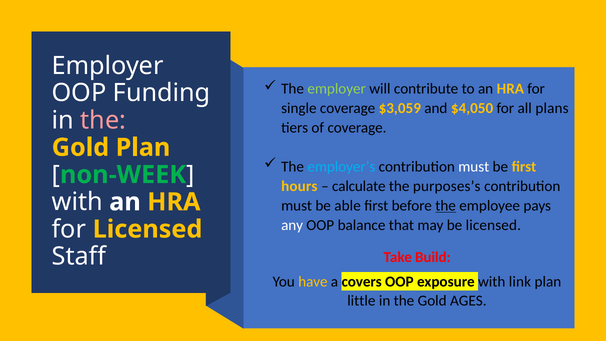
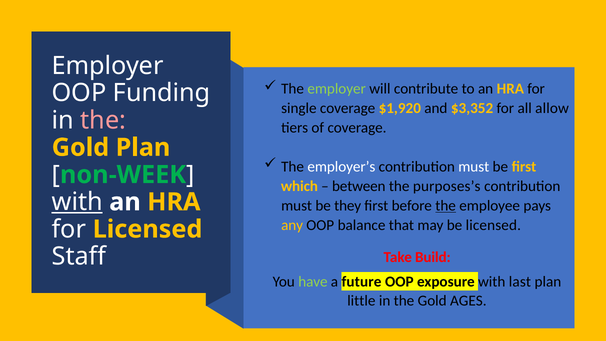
$3,059: $3,059 -> $1,920 (400, 108)
$4,050: $4,050 -> $3,352 (472, 108)
plans: plans -> allow (552, 108)
employer’s colour: light blue -> white (341, 167)
hours: hours -> which (299, 186)
calculate: calculate -> between (359, 186)
with underline: none -> present (77, 202)
able: able -> they (348, 206)
any colour: white -> yellow (292, 225)
have colour: yellow -> light green (313, 281)
covers: covers -> future (362, 281)
link: link -> last (520, 281)
